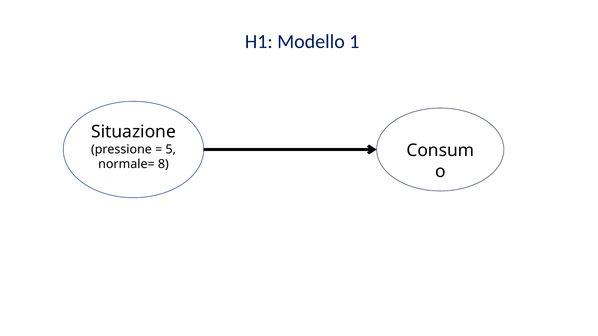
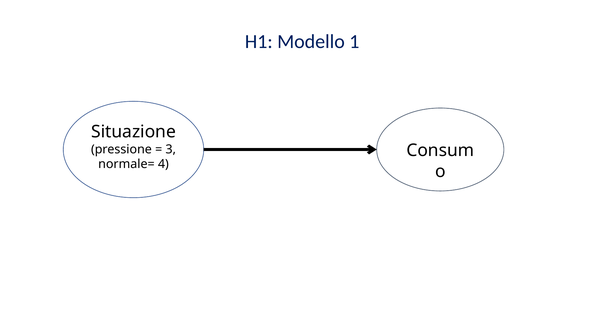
5: 5 -> 3 (171, 149)
8: 8 -> 4 (163, 164)
